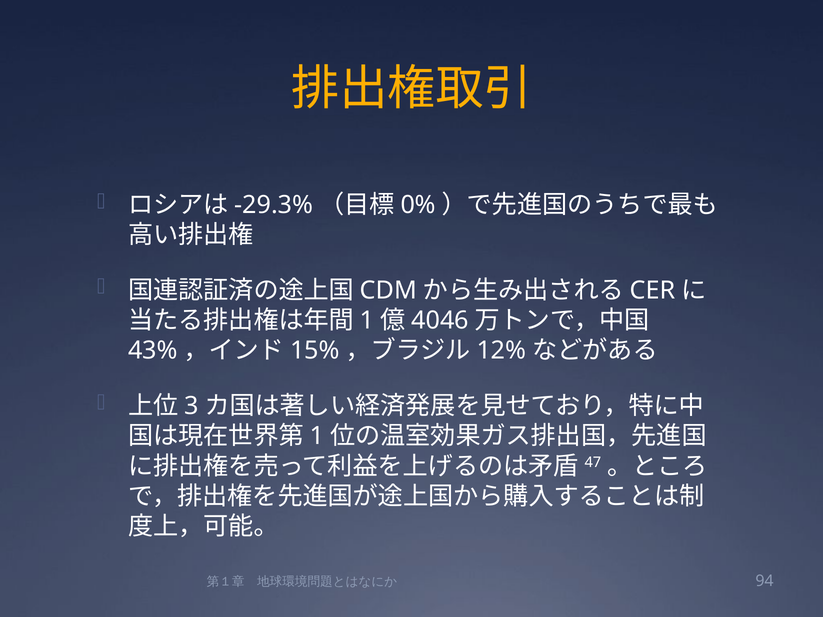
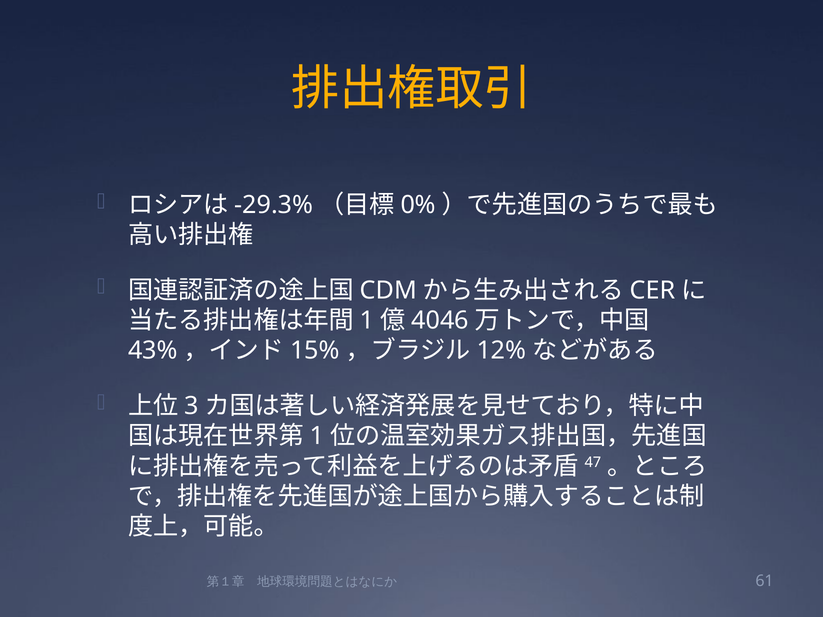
94: 94 -> 61 (765, 581)
